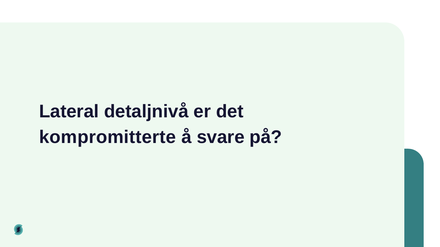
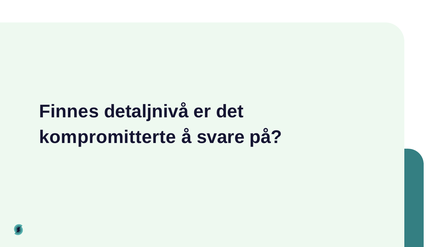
Lateral: Lateral -> Finnes (69, 112)
